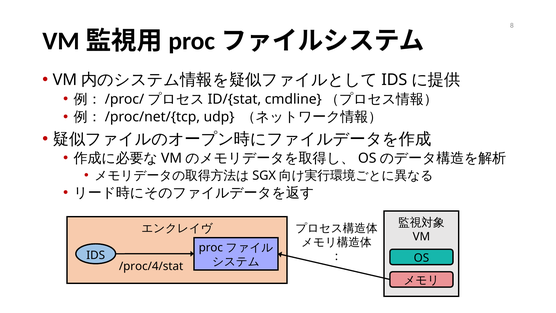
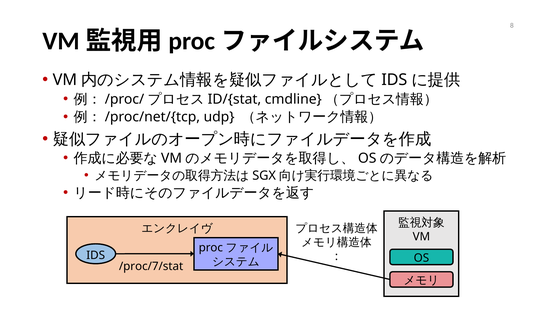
/proc/4/stat: /proc/4/stat -> /proc/7/stat (151, 266)
